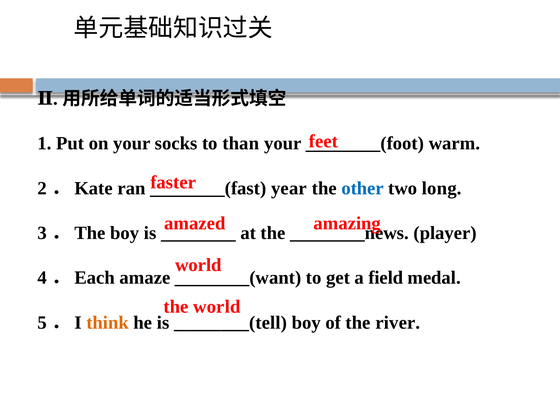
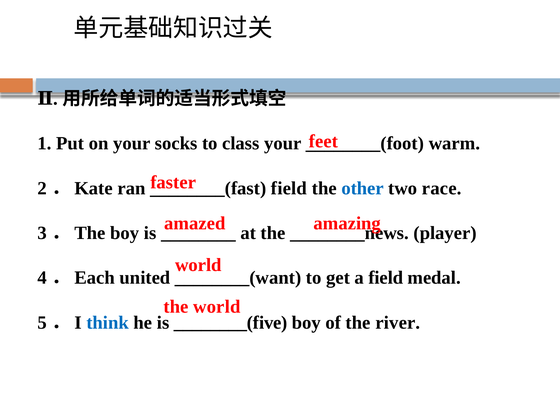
than: than -> class (241, 143)
year: year -> field (289, 188)
long: long -> race (442, 188)
amaze: amaze -> united (145, 278)
think colour: orange -> blue (108, 323)
________(tell: ________(tell -> ________(five (231, 323)
